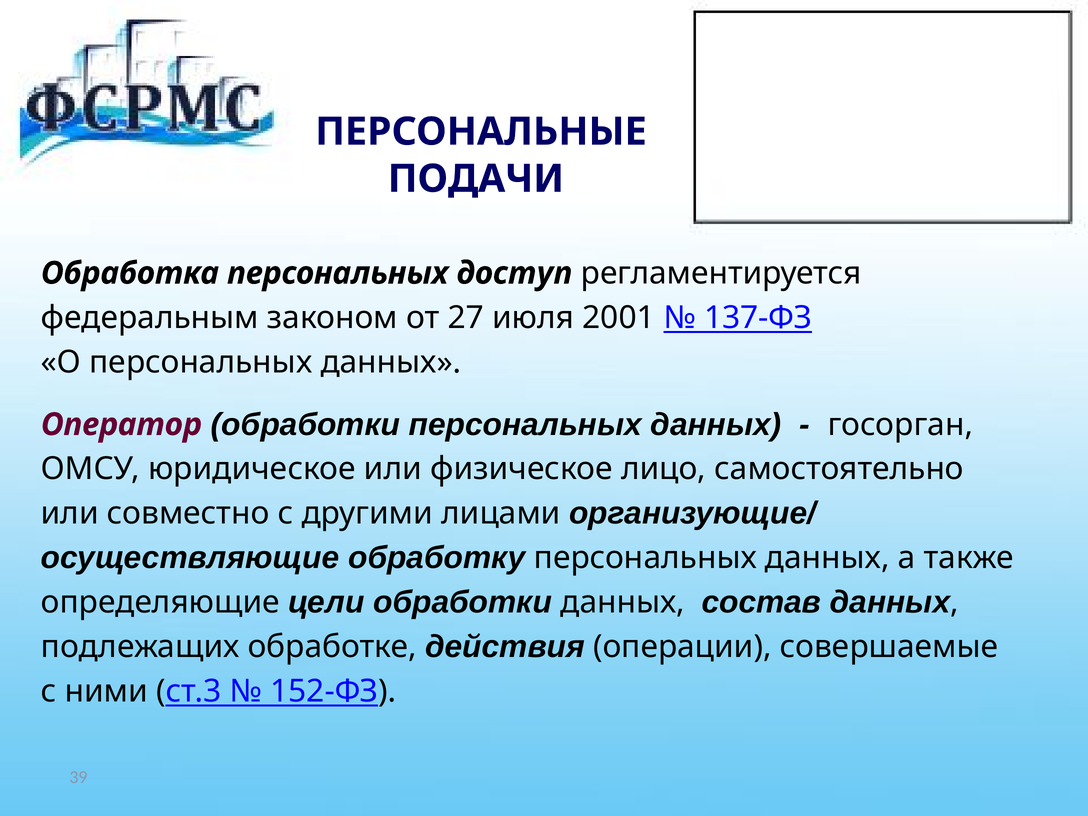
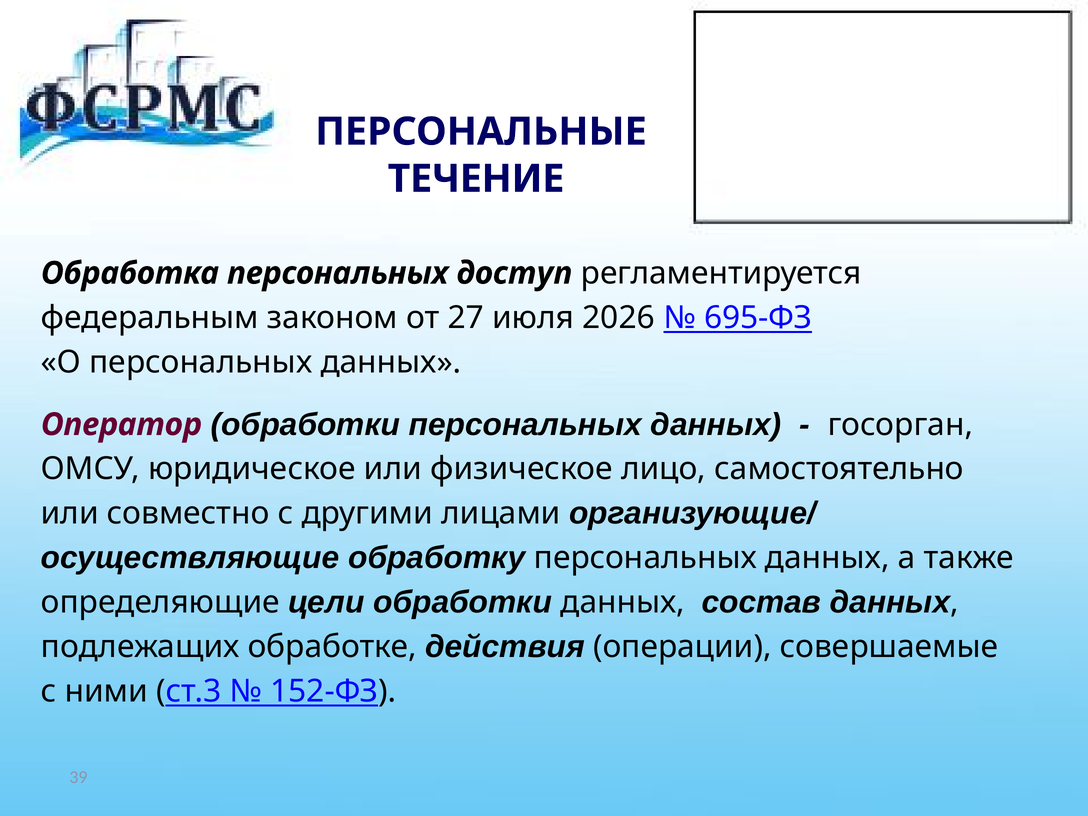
ПОДАЧИ: ПОДАЧИ -> ТЕЧЕНИЕ (476, 179)
2001: 2001 -> 2026 (619, 318)
137-ФЗ: 137-ФЗ -> 695-ФЗ (758, 318)
